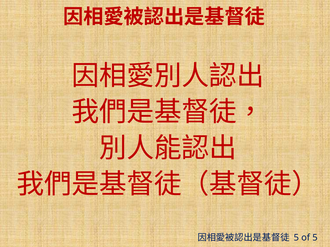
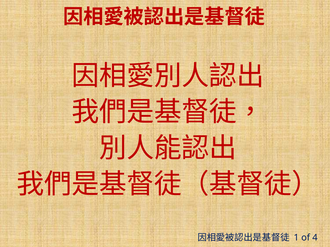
5: 5 -> 1 (296, 238)
of 5: 5 -> 4 (315, 238)
